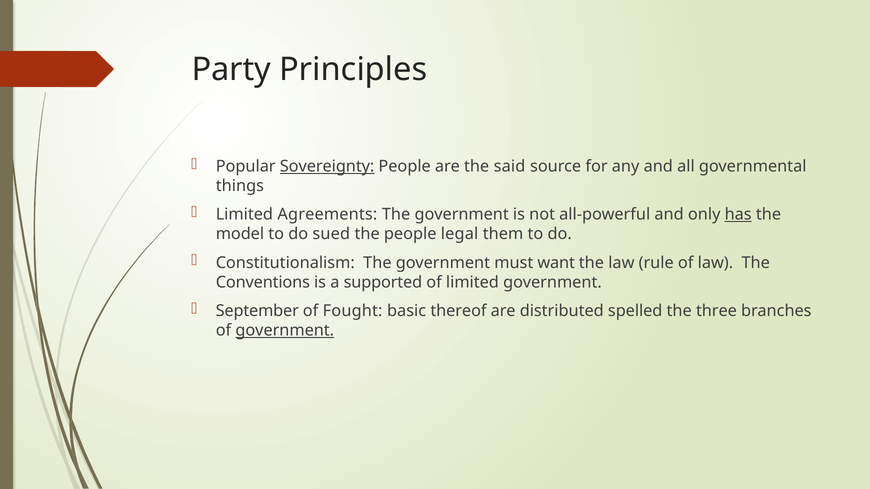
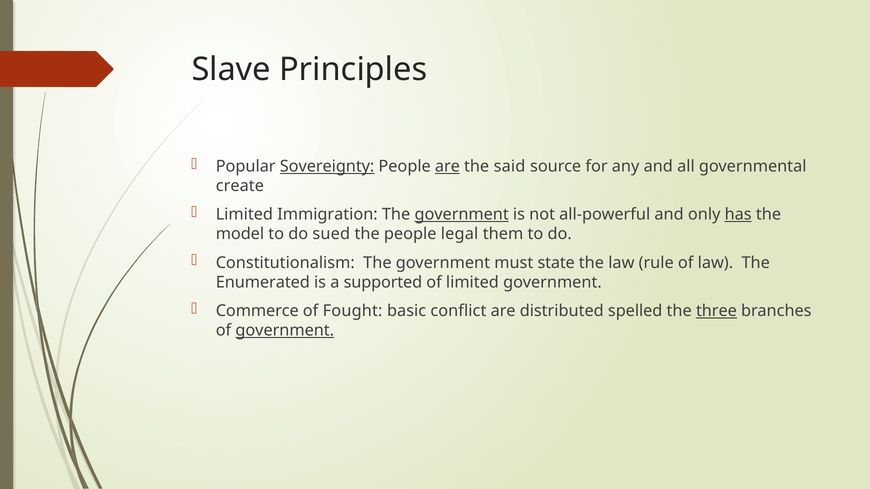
Party: Party -> Slave (231, 70)
are underline: none -> present (447, 166)
things: things -> create (240, 186)
Agreements: Agreements -> Immigration (327, 215)
government underline: none -> present (462, 215)
want: want -> state (556, 263)
Conventions: Conventions -> Enumerated (263, 282)
September: September -> Commerce (257, 311)
thereof: thereof -> conflict (458, 311)
three underline: none -> present (716, 311)
